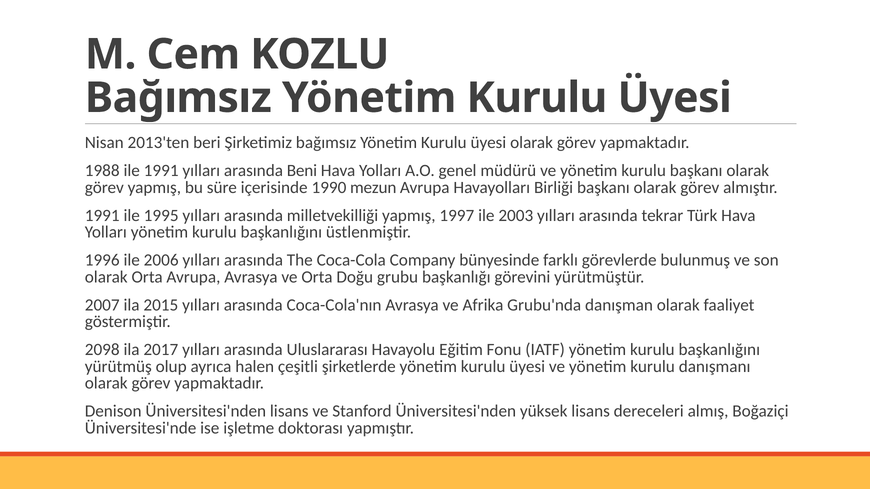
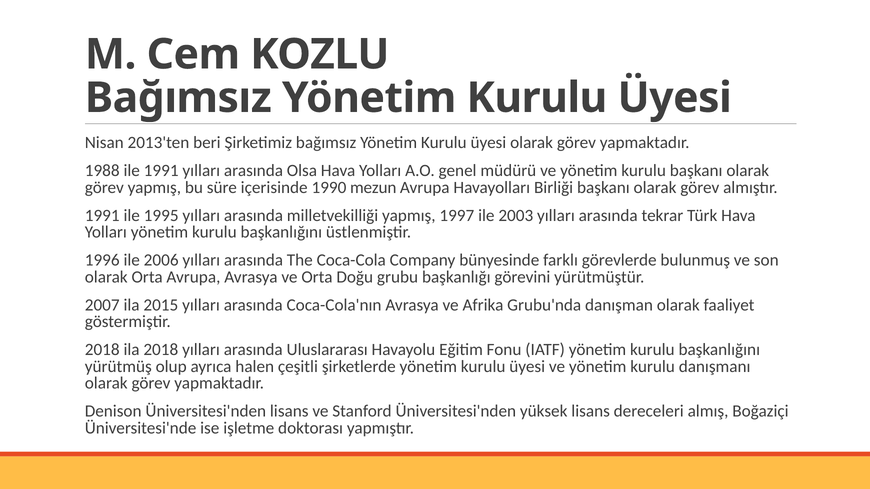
Beni: Beni -> Olsa (302, 171)
2098: 2098 -> 2018 (102, 350)
ila 2017: 2017 -> 2018 (161, 350)
